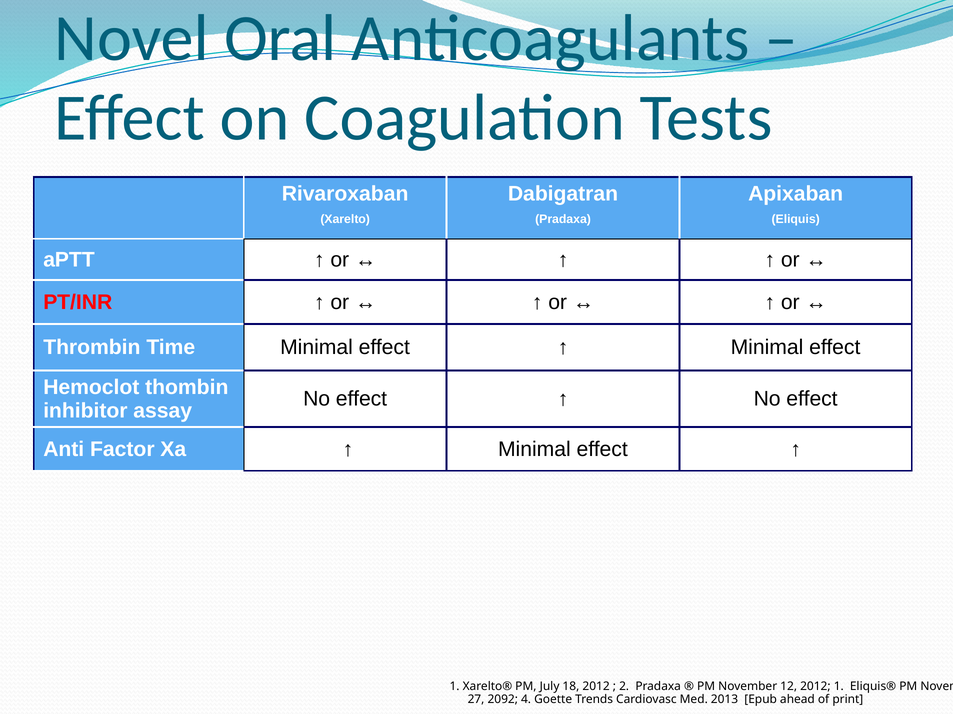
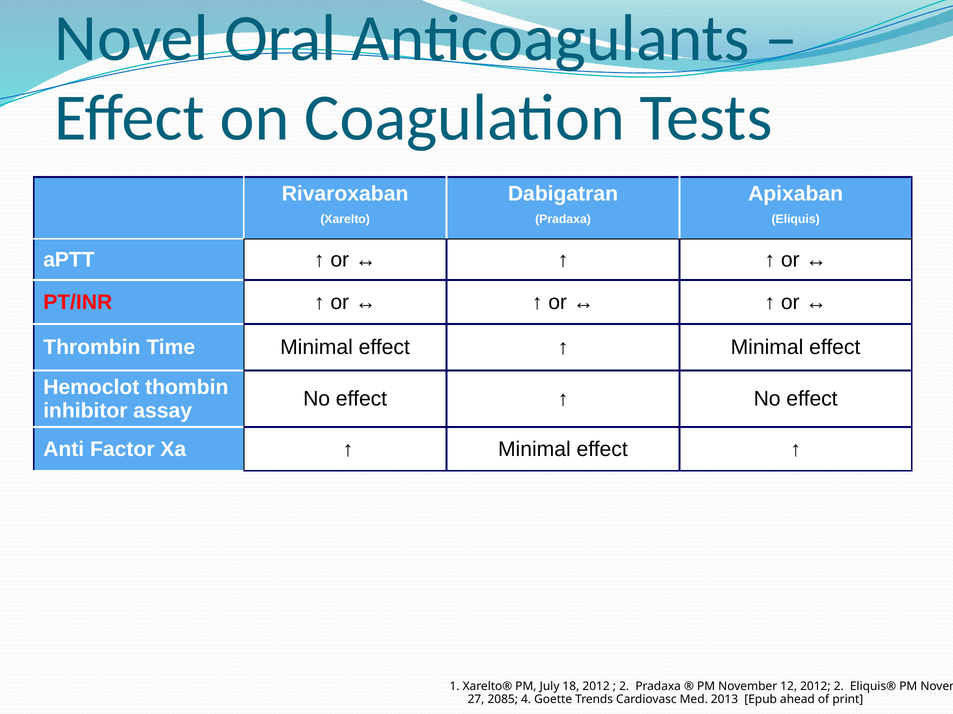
2012 1: 1 -> 2 (839, 687)
2092: 2092 -> 2085 (503, 700)
